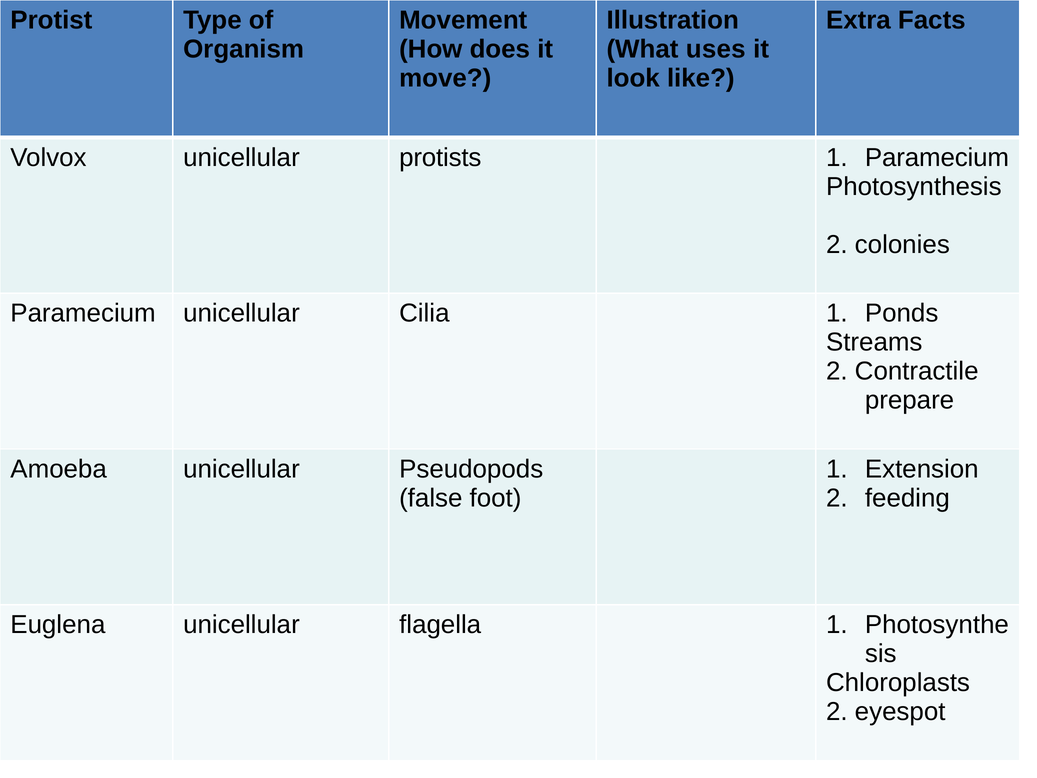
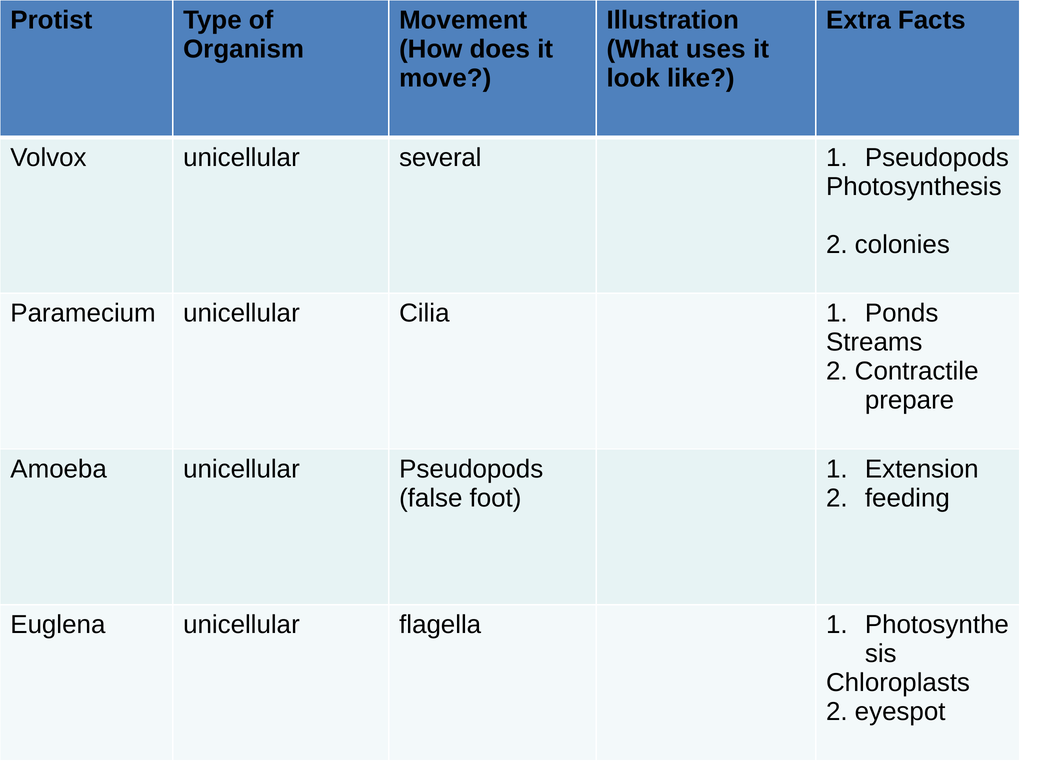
protists: protists -> several (440, 157)
Paramecium: Paramecium -> Pseudopods (937, 157)
